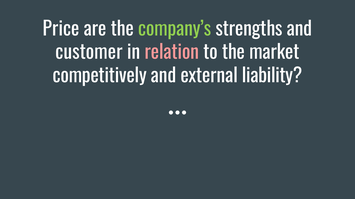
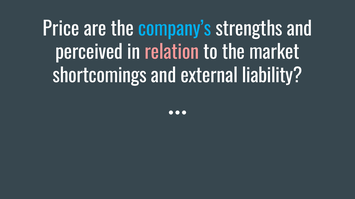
company’s colour: light green -> light blue (175, 29)
customer: customer -> perceived (89, 53)
competitively: competitively -> shortcomings (100, 76)
